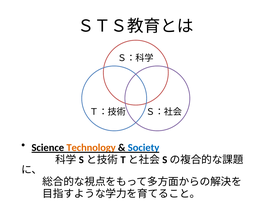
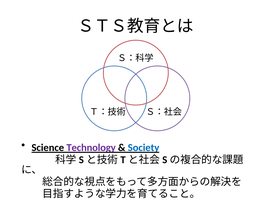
Technology colour: orange -> purple (91, 148)
